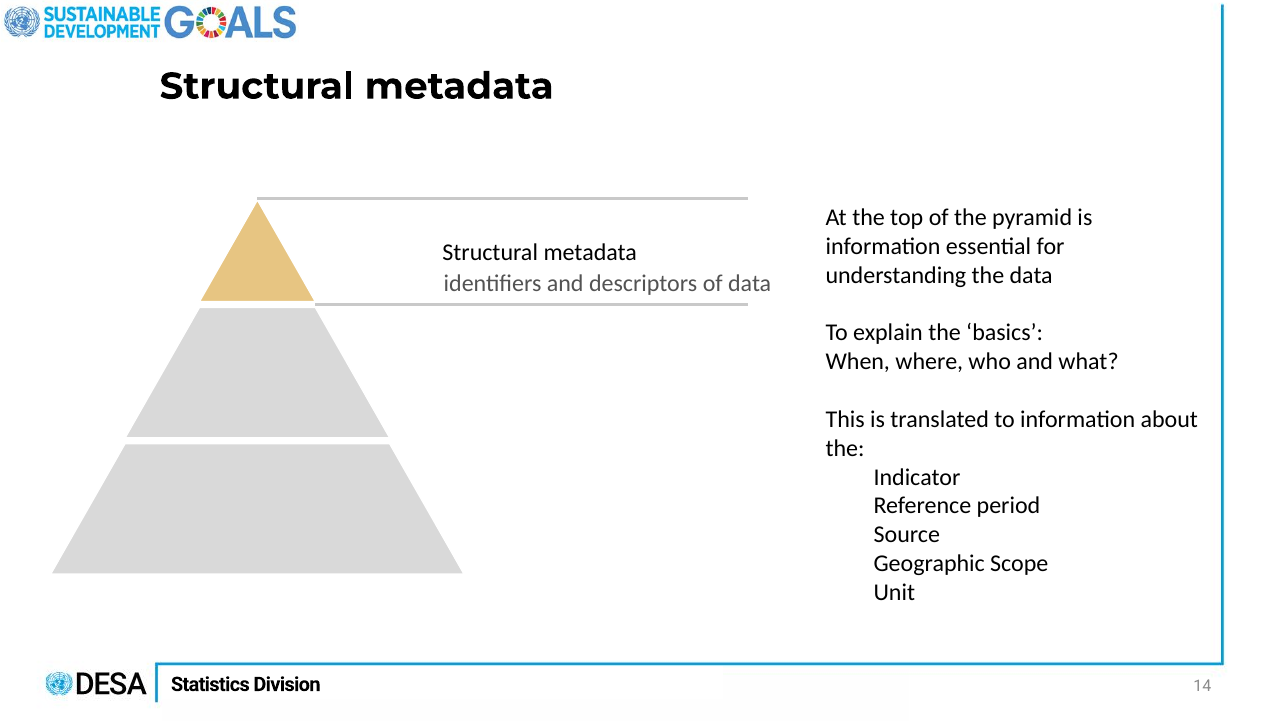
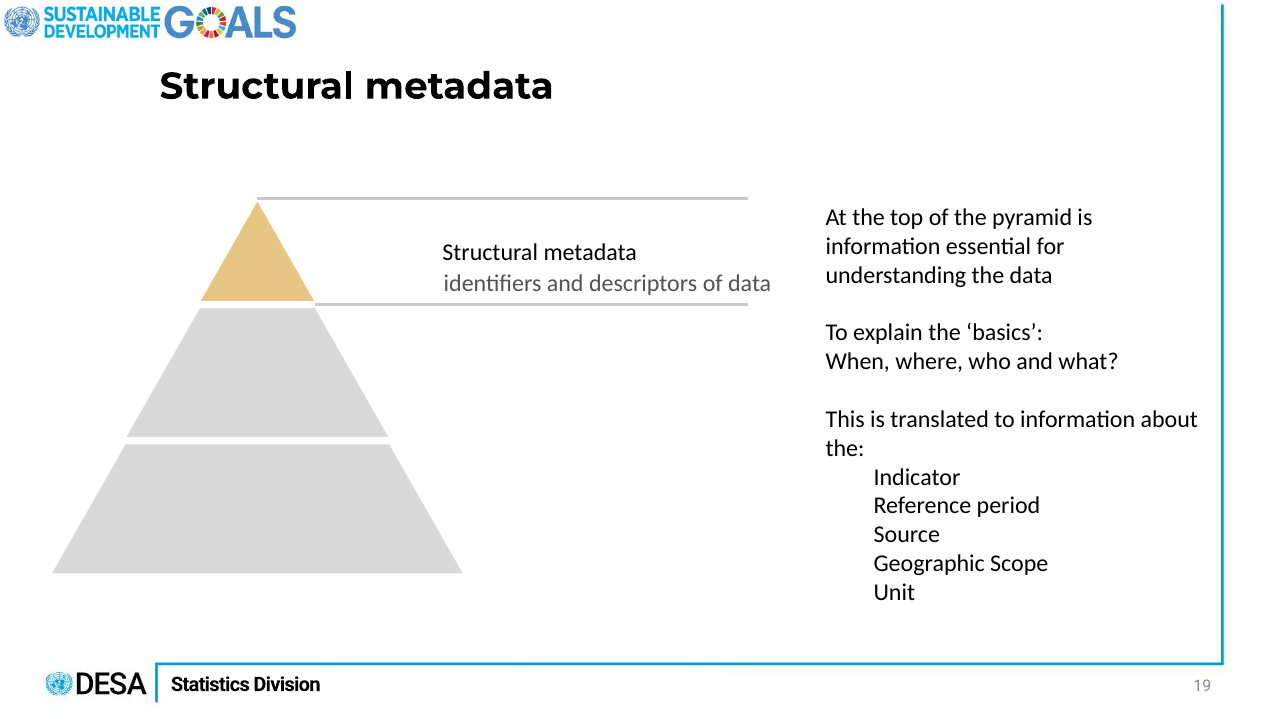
14: 14 -> 19 (1202, 686)
